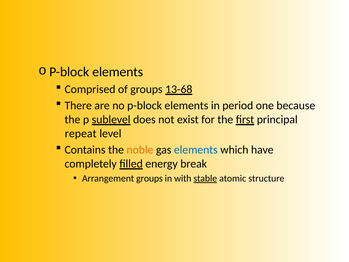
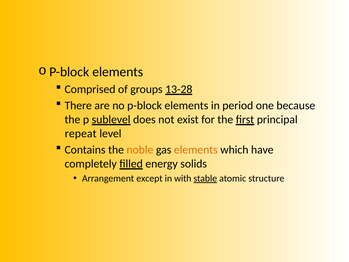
13-68: 13-68 -> 13-28 (179, 89)
elements colour: blue -> orange (196, 150)
break: break -> solids (194, 164)
Arrangement groups: groups -> except (149, 178)
